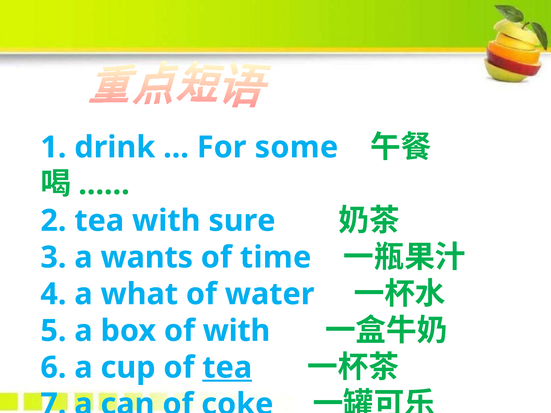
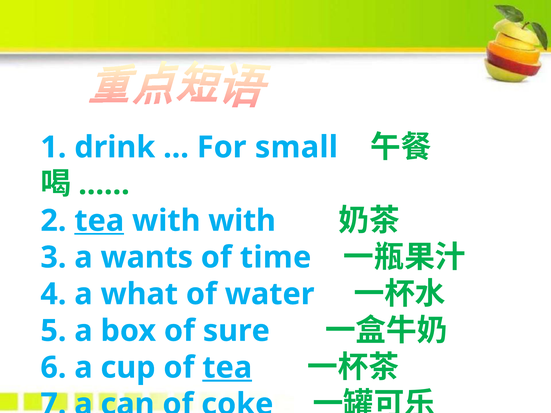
some: some -> small (296, 147)
tea underline: none -> present (99, 221)
with sure: sure -> with (242, 221)
of with: with -> sure (236, 331)
